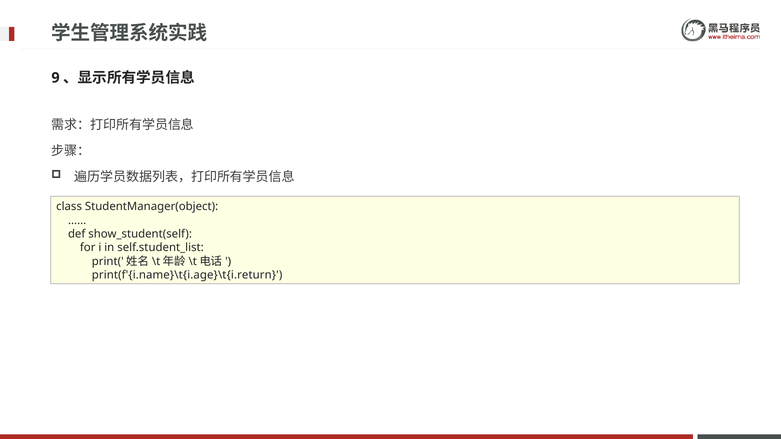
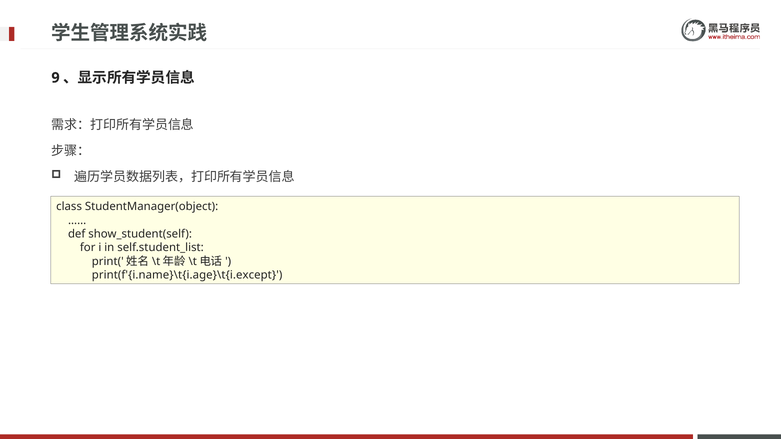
print(f'{i.name}\t{i.age}\t{i.return: print(f'{i.name}\t{i.age}\t{i.return -> print(f'{i.name}\t{i.age}\t{i.except (187, 275)
